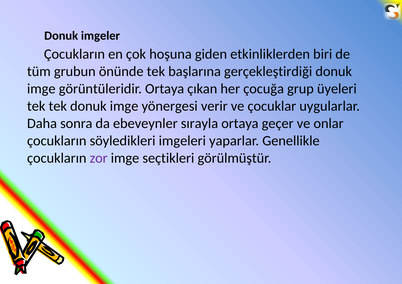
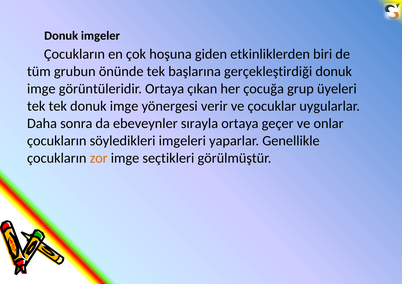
zor colour: purple -> orange (99, 158)
